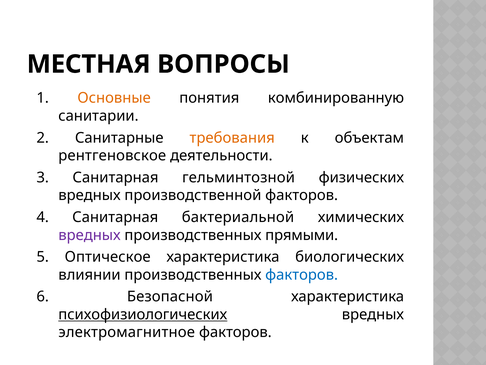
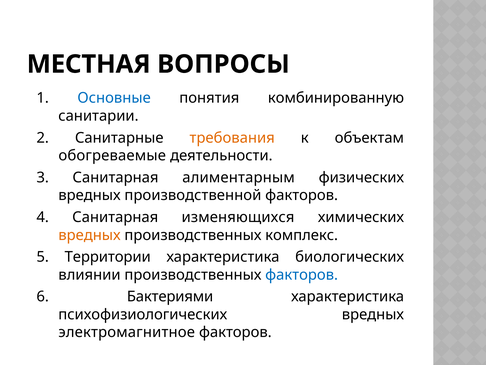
Основные colour: orange -> blue (114, 98)
рентгеновское: рентгеновское -> обогреваемые (112, 155)
гельминтозной: гельминтозной -> алиментарным (239, 177)
бактериальной: бактериальной -> изменяющихся (238, 217)
вредных colour: purple -> orange (89, 235)
прямыми: прямыми -> комплекс (302, 235)
Оптическое: Оптическое -> Территории (108, 257)
Безопасной: Безопасной -> Бактериями (170, 296)
психофизиологических underline: present -> none (143, 314)
